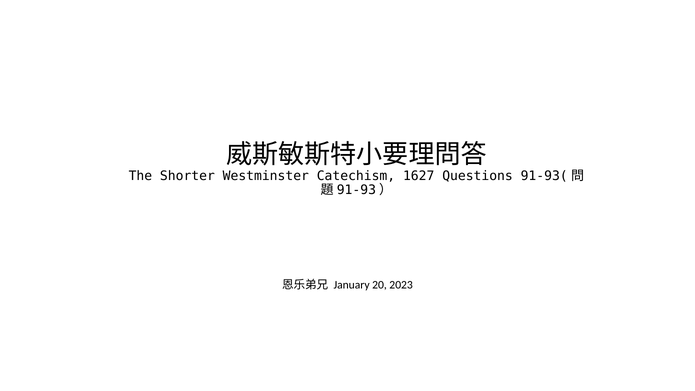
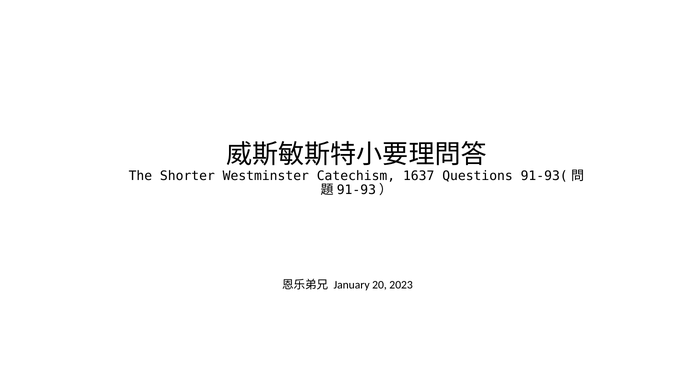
1627: 1627 -> 1637 (419, 176)
